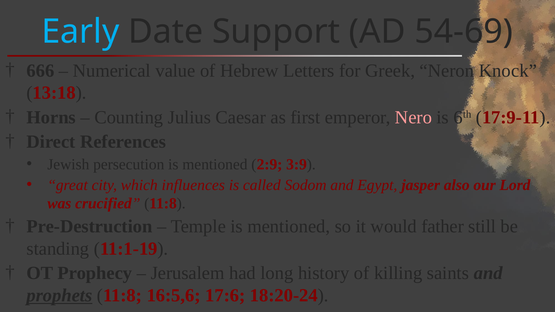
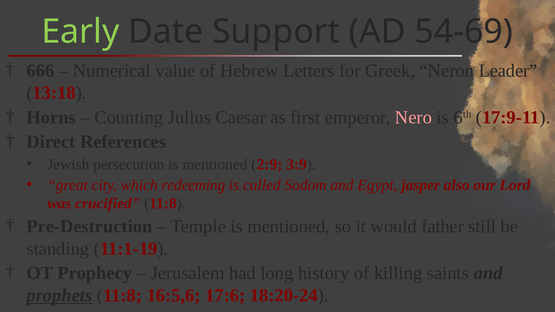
Early colour: light blue -> light green (80, 32)
Knock: Knock -> Leader (508, 71)
influences: influences -> redeeming (193, 185)
